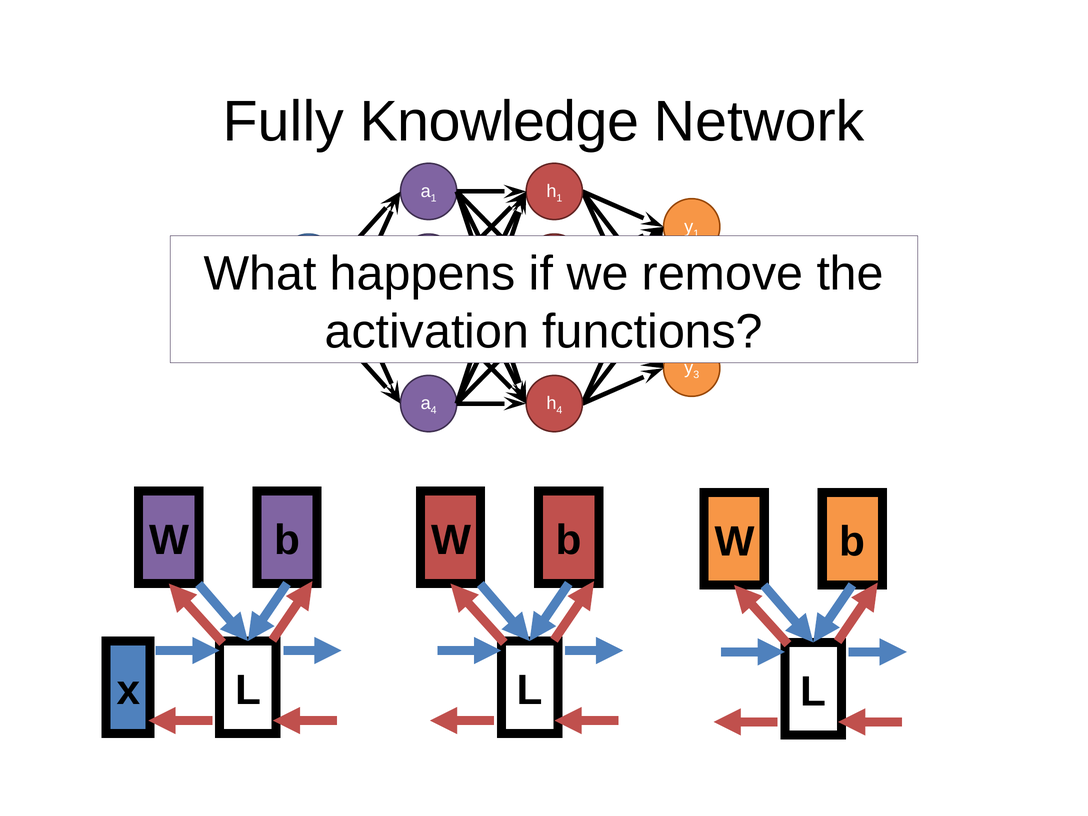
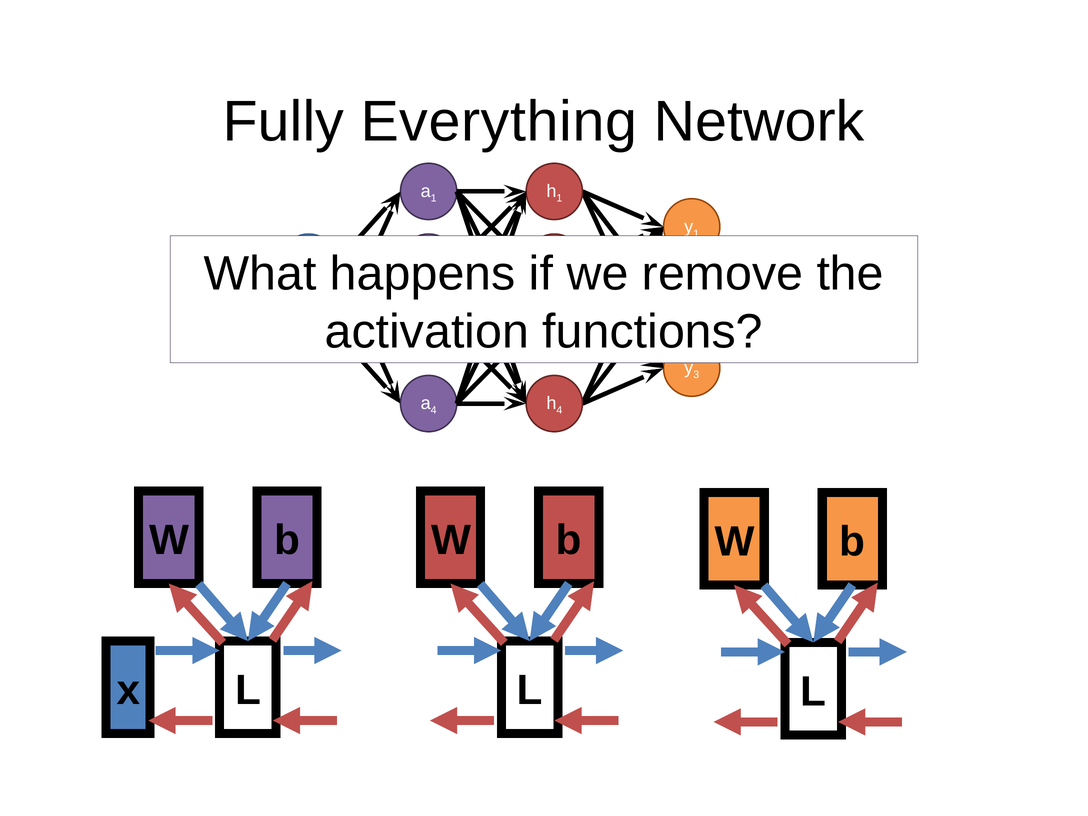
Knowledge: Knowledge -> Everything (499, 122)
